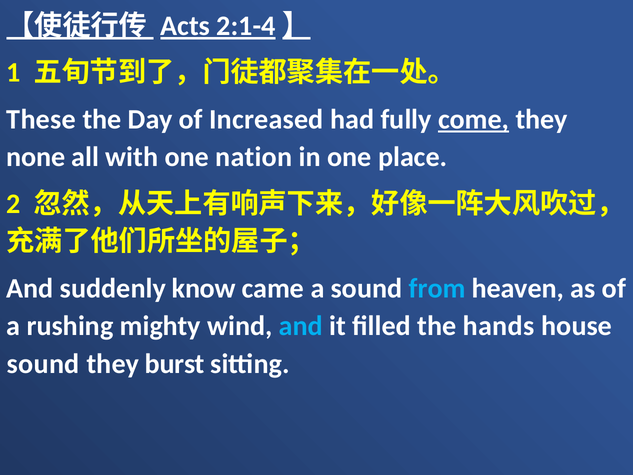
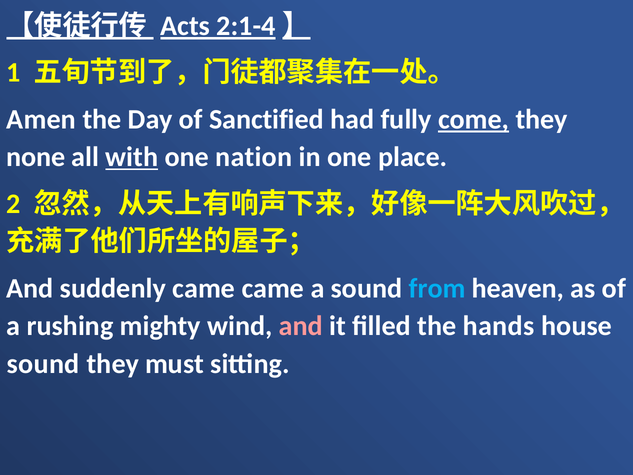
These: These -> Amen (41, 119)
Increased: Increased -> Sanctified (266, 119)
with underline: none -> present (132, 157)
suddenly know: know -> came (204, 288)
and colour: light blue -> pink (301, 326)
burst: burst -> must (175, 364)
